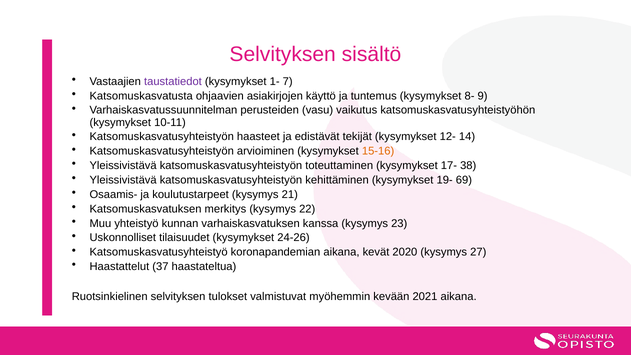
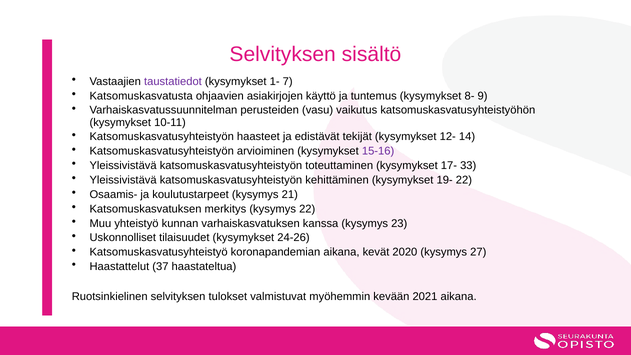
15-16 colour: orange -> purple (378, 151)
38: 38 -> 33 (468, 166)
19- 69: 69 -> 22 (464, 180)
